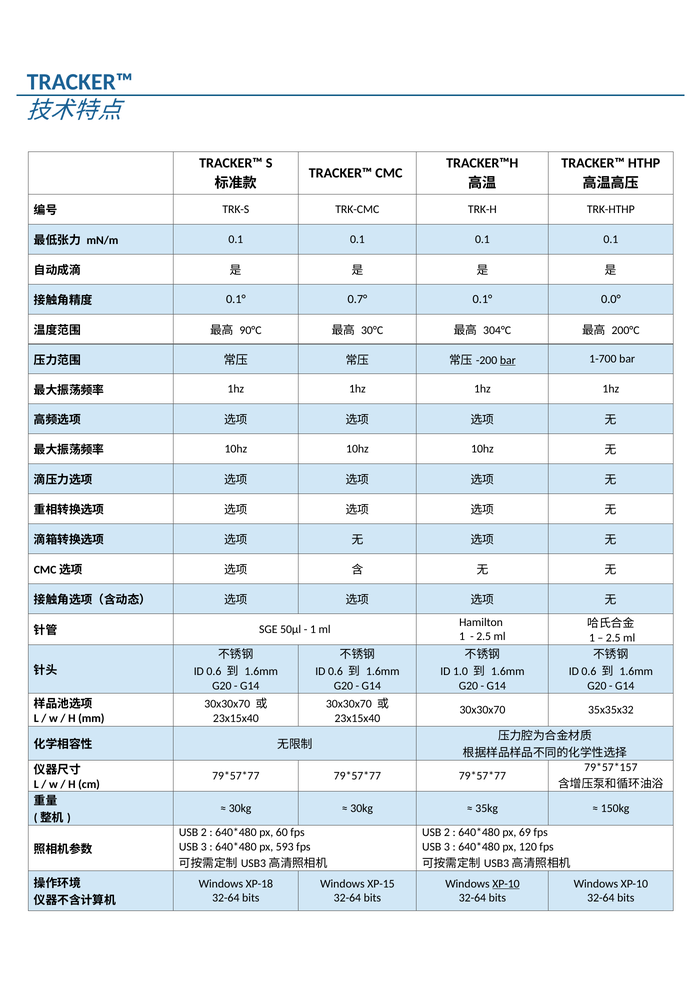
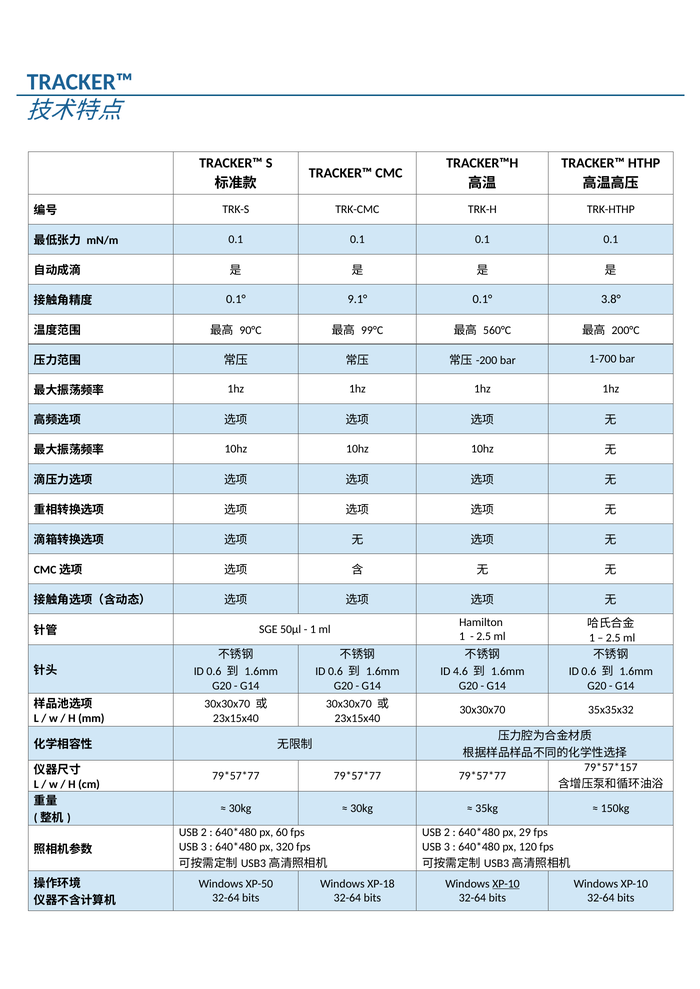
0.7°: 0.7° -> 9.1° (357, 299)
0.0°: 0.0° -> 3.8° (611, 299)
30°C: 30°C -> 99°C (372, 331)
304°C: 304°C -> 560°C (497, 331)
bar underline: present -> none (508, 361)
1.0: 1.0 -> 4.6 (460, 672)
69: 69 -> 29 (525, 833)
593: 593 -> 320 (285, 848)
XP-18: XP-18 -> XP-50 (259, 885)
XP-15: XP-15 -> XP-18 (381, 885)
